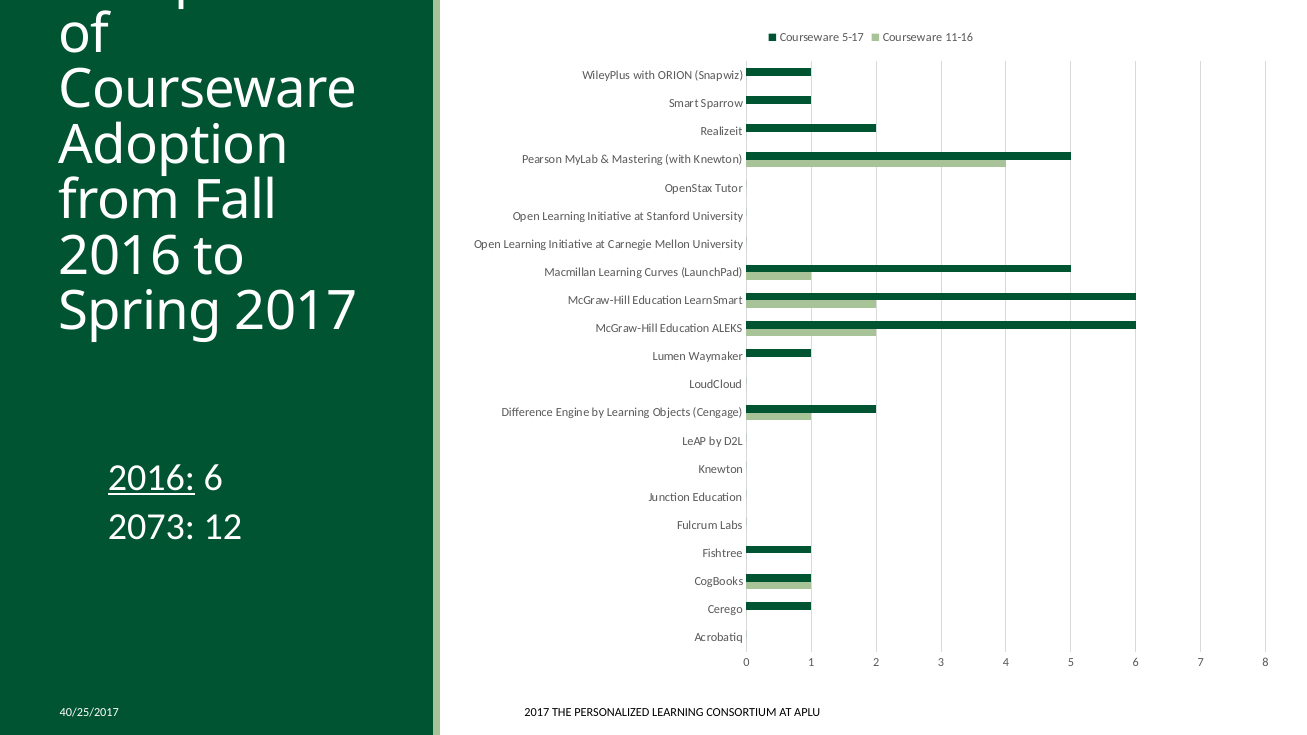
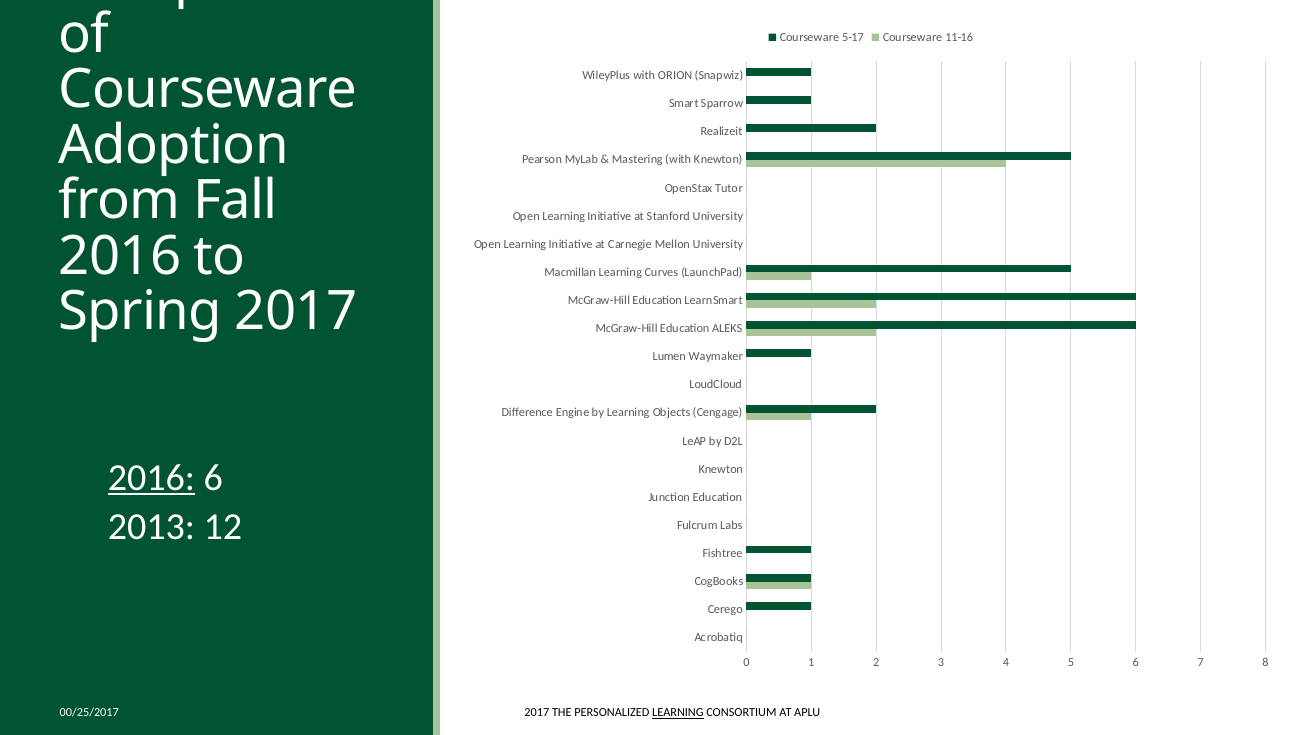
2073: 2073 -> 2013 (151, 527)
40/25/2017: 40/25/2017 -> 00/25/2017 (89, 713)
LEARNING underline: none -> present (678, 713)
